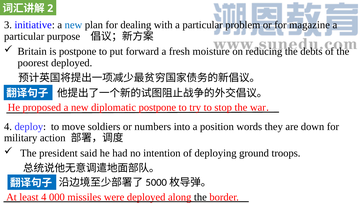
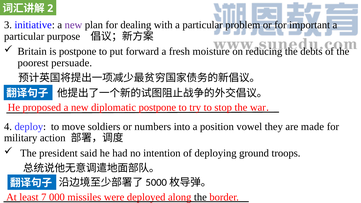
new colour: blue -> purple (73, 25)
magazine: magazine -> important (310, 25)
poorest deployed: deployed -> persuade (72, 63)
words: words -> vowel (249, 127)
down: down -> made (312, 127)
least 4: 4 -> 7 (44, 197)
